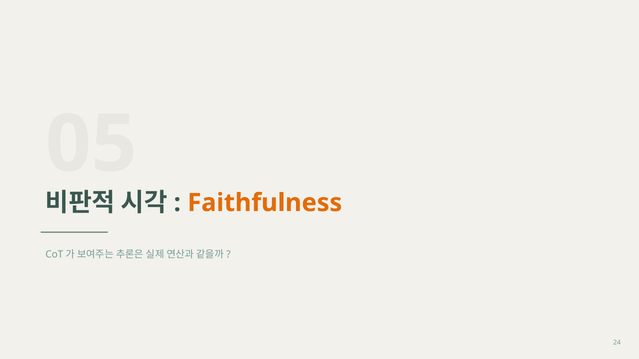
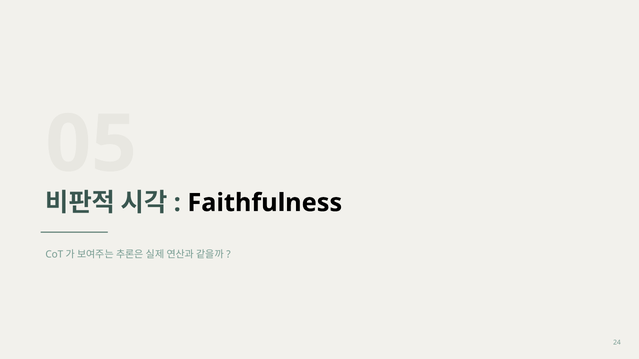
Faithfulness colour: orange -> black (265, 203)
